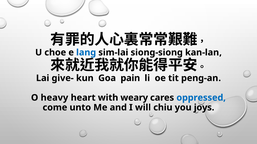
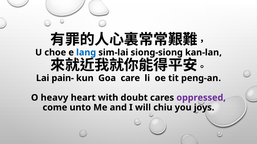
give-: give- -> pain- (63, 78)
pain: pain -> care (130, 78)
weary: weary -> doubt (134, 98)
oppressed colour: blue -> purple (201, 98)
